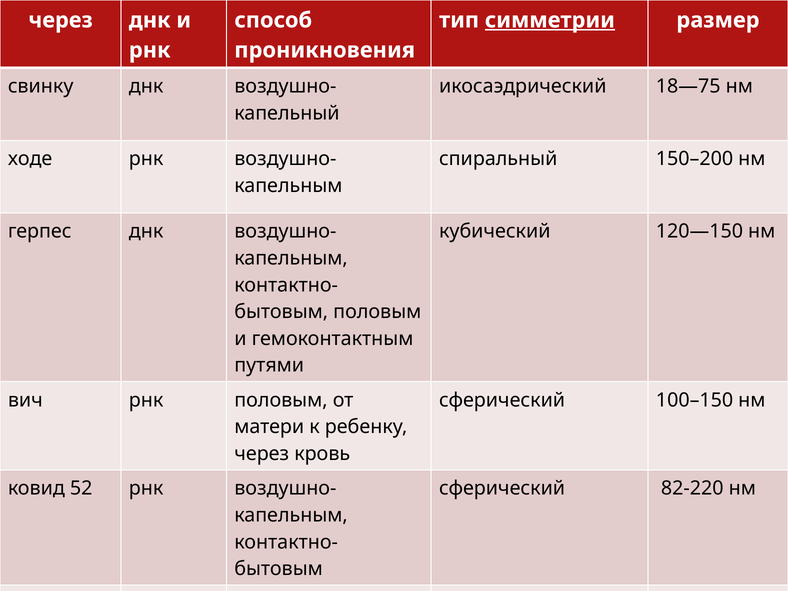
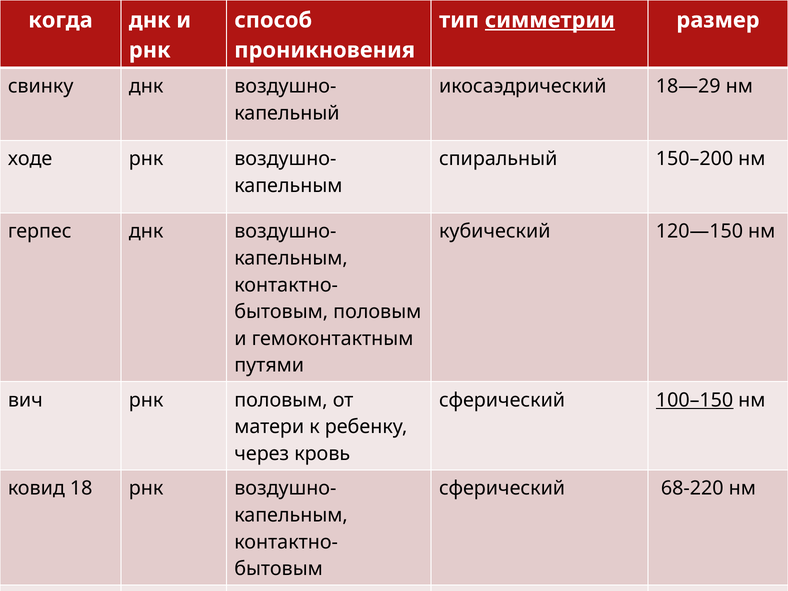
через: через -> когда (61, 20)
18—75: 18—75 -> 18—29 (688, 86)
100–150 underline: none -> present (695, 400)
52: 52 -> 18 (81, 488)
82-220: 82-220 -> 68-220 (692, 488)
